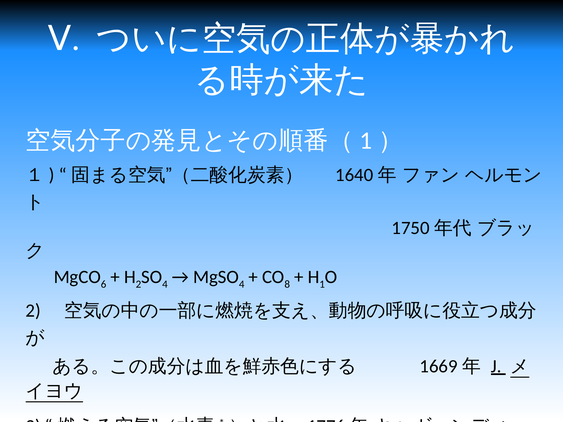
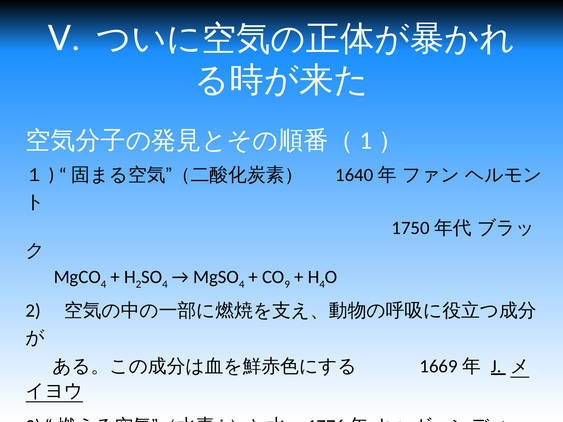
6: 6 -> 4 (104, 284)
8: 8 -> 9 (287, 284)
1: 1 -> 4 (322, 284)
